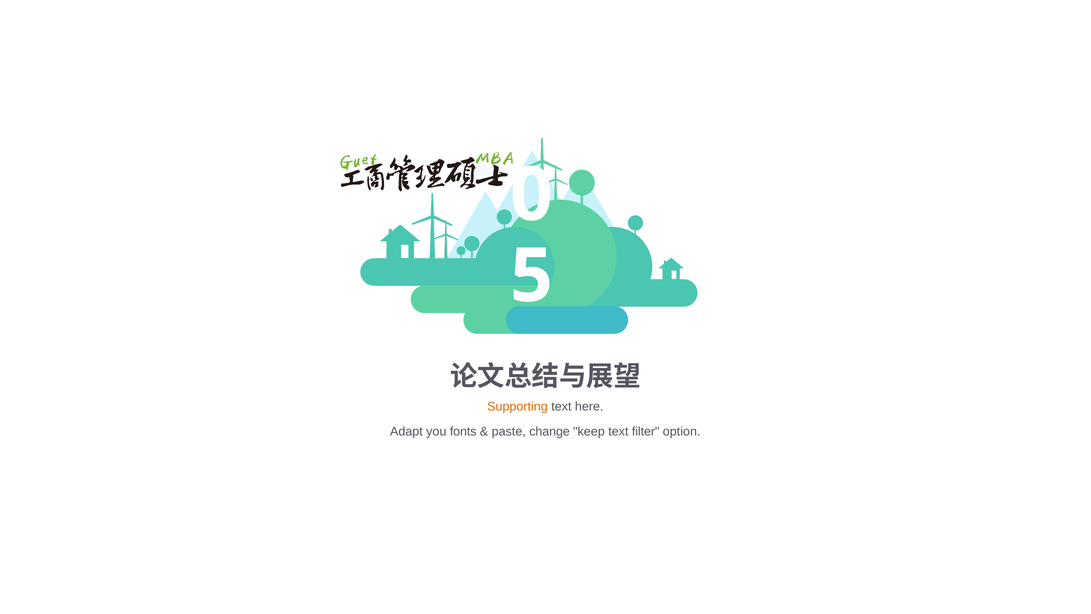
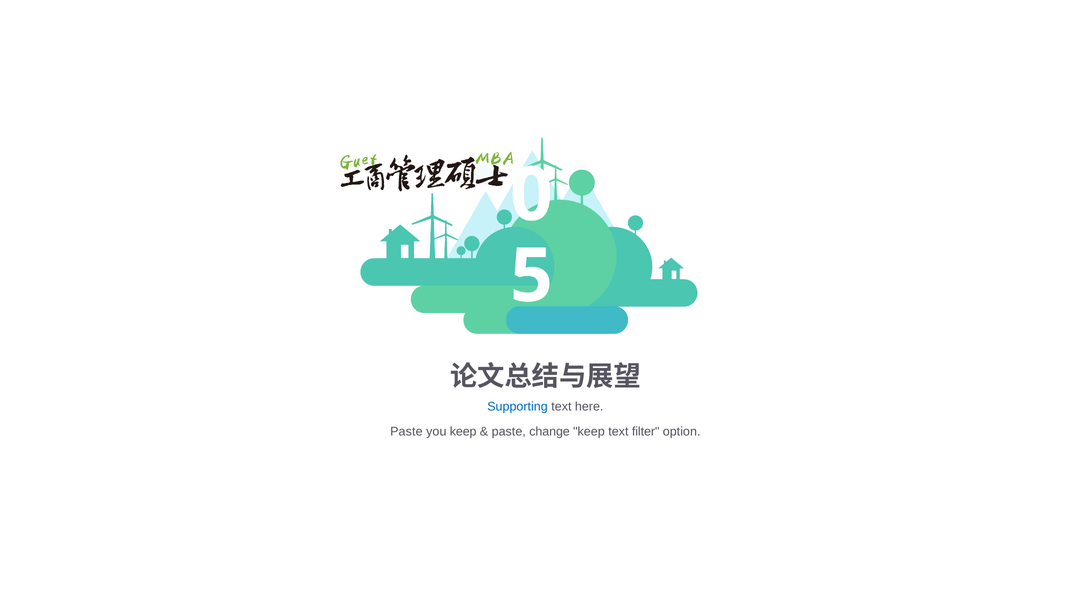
Supporting colour: orange -> blue (518, 407)
Adapt: Adapt -> Paste (406, 431)
you fonts: fonts -> keep (463, 431)
